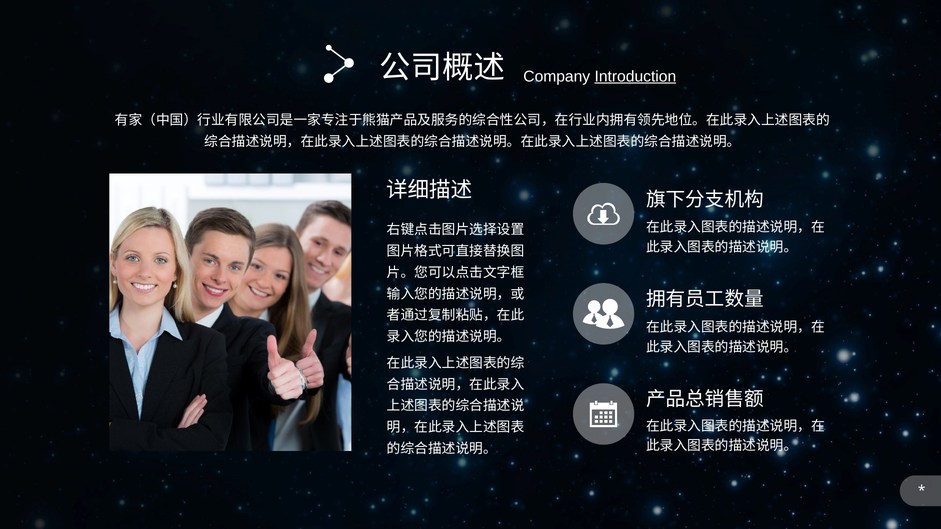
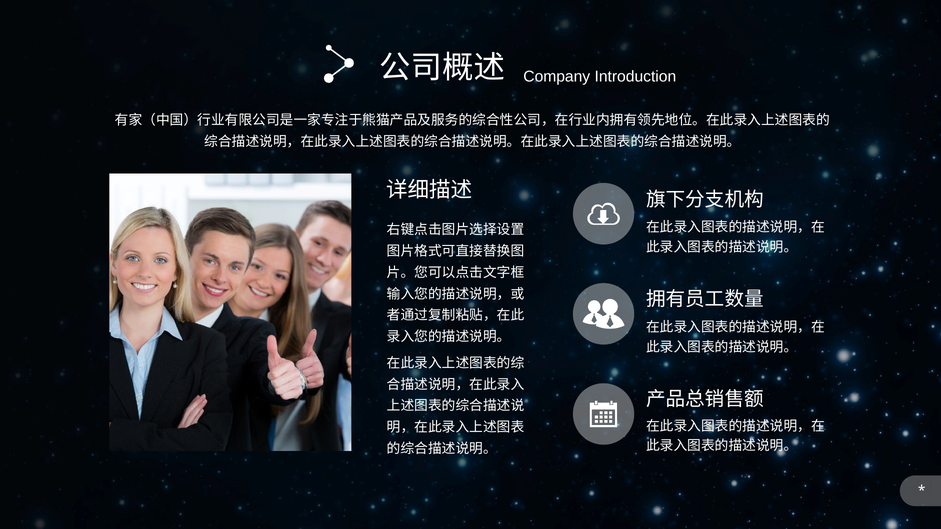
Introduction underline: present -> none (635, 77)
